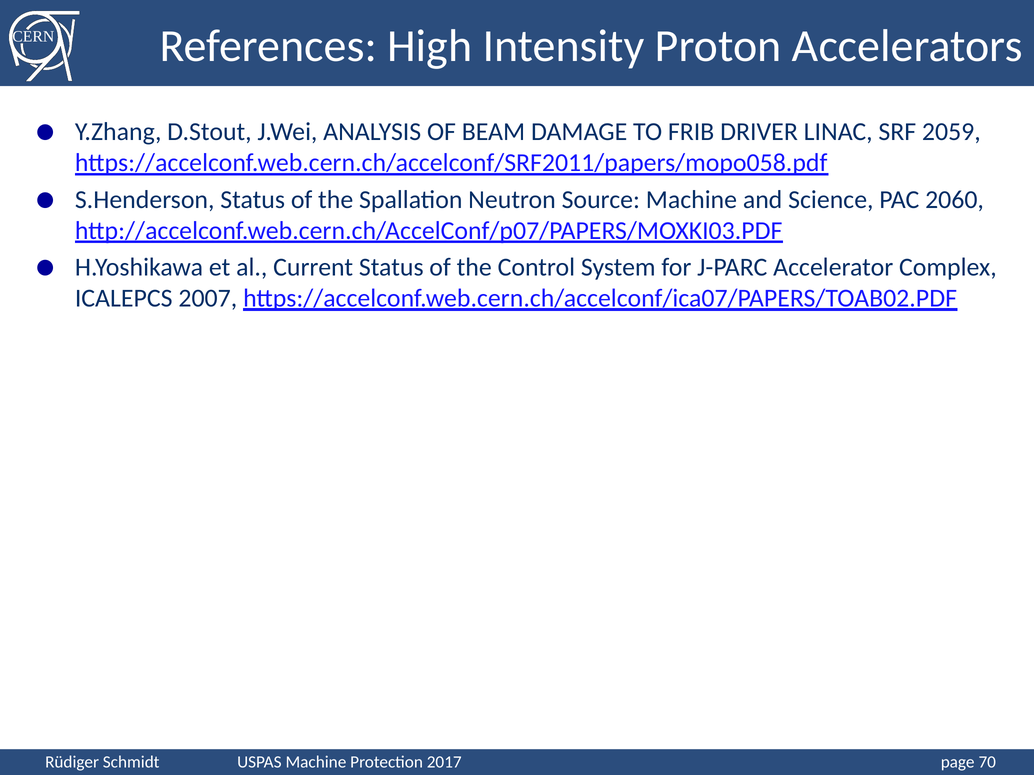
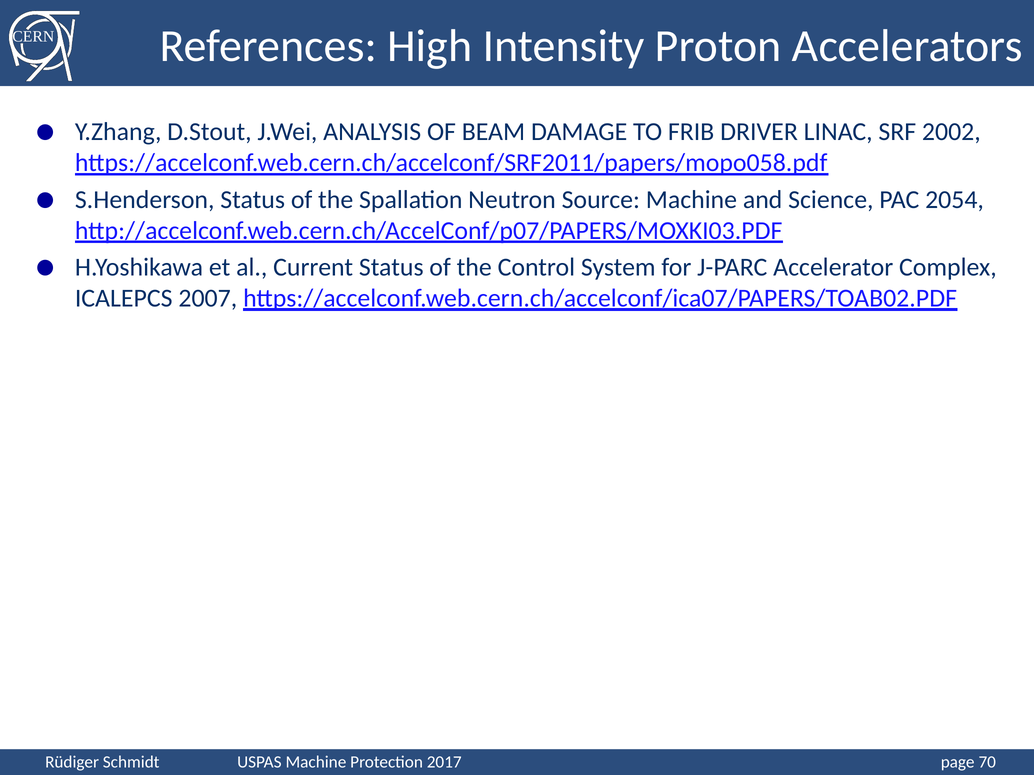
2059: 2059 -> 2002 (951, 132)
2060: 2060 -> 2054 (955, 200)
